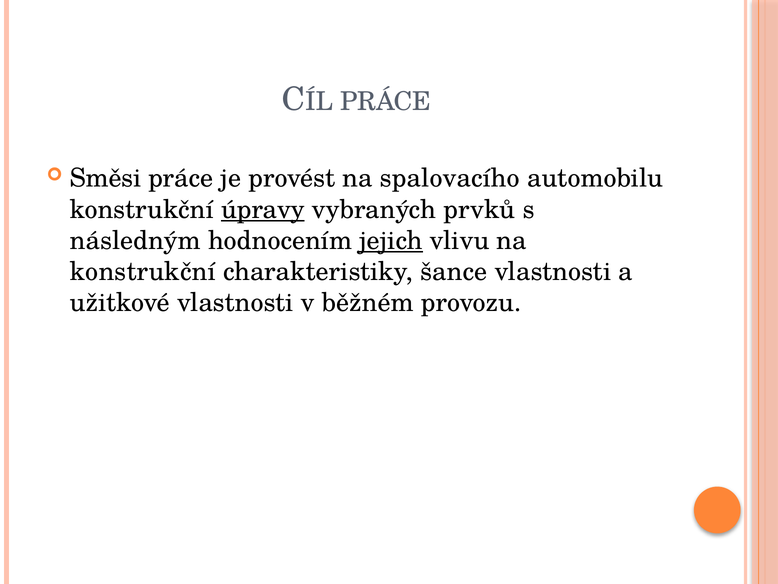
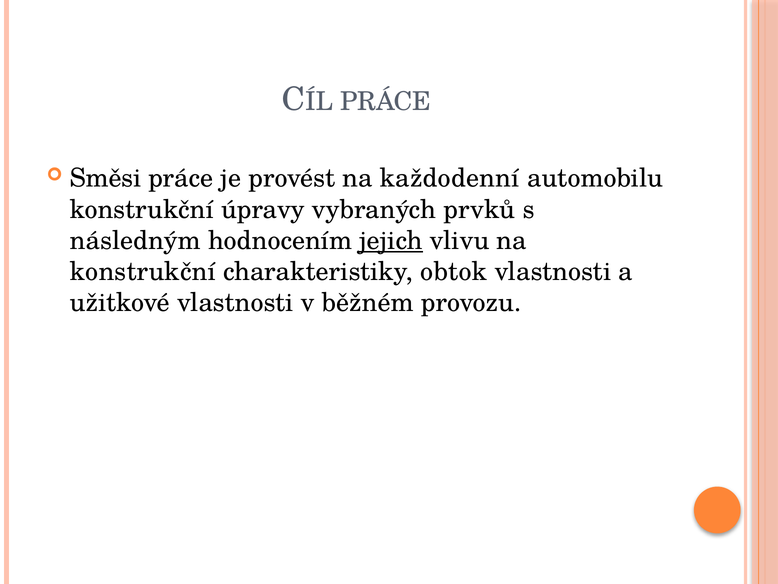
spalovacího: spalovacího -> každodenní (450, 178)
úpravy underline: present -> none (263, 209)
šance: šance -> obtok (454, 272)
